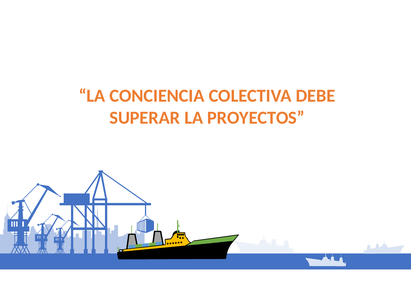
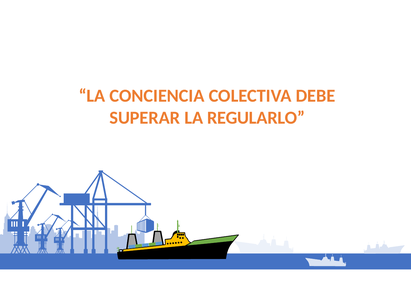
PROYECTOS: PROYECTOS -> REGULARLO (256, 118)
